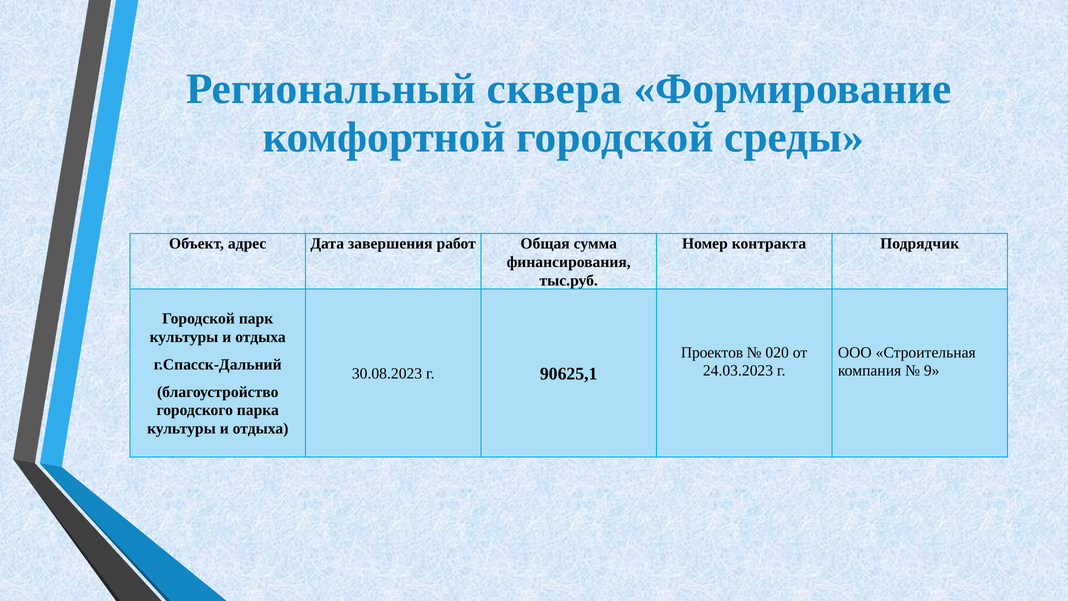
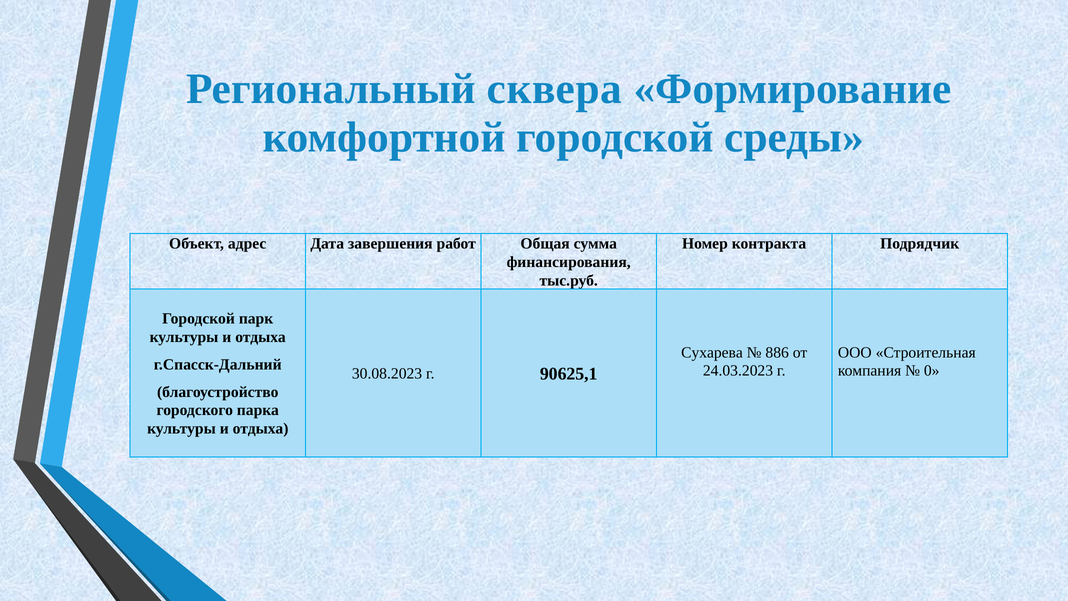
Проектов: Проектов -> Сухарева (712, 352)
020: 020 -> 886 (777, 352)
9: 9 -> 0 (932, 371)
